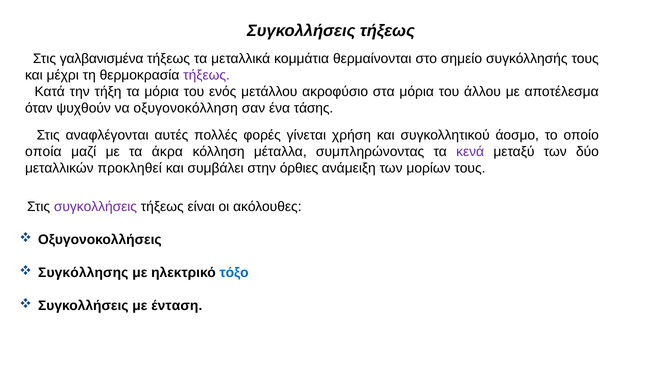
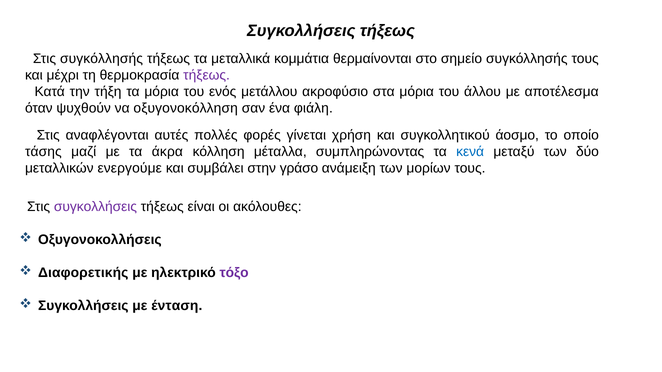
Στις γαλβανισμένα: γαλβανισμένα -> συγκόλλησής (102, 59)
τάσης: τάσης -> φιάλη (313, 108)
οποία: οποία -> τάσης (43, 152)
κενά colour: purple -> blue (470, 152)
προκληθεί: προκληθεί -> ενεργούμε (130, 169)
όρθιες: όρθιες -> γράσο (299, 169)
Συγκόλλησης: Συγκόλλησης -> Διαφορετικής (83, 273)
τόξο colour: blue -> purple (234, 273)
